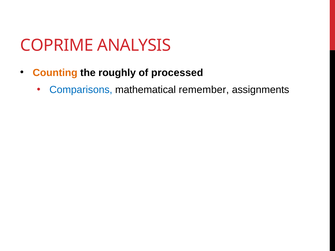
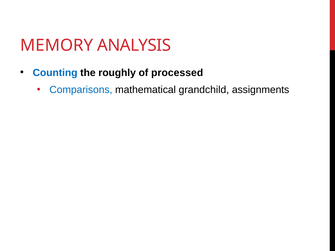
COPRIME: COPRIME -> MEMORY (57, 45)
Counting colour: orange -> blue (55, 73)
remember: remember -> grandchild (204, 90)
